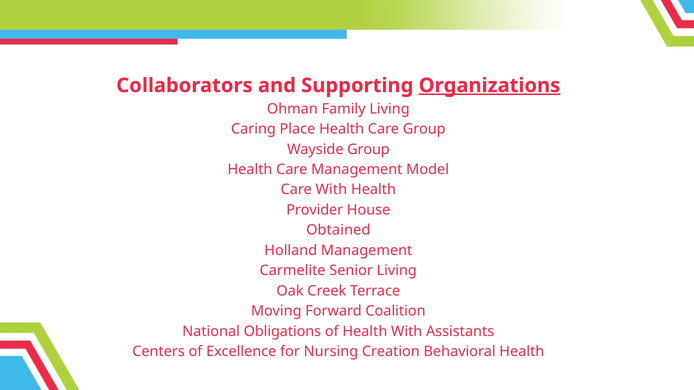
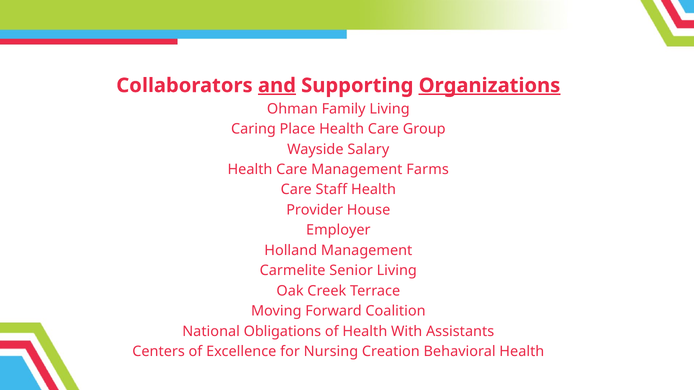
and underline: none -> present (277, 86)
Wayside Group: Group -> Salary (368, 149)
Model: Model -> Farms (428, 170)
Care With: With -> Staff (331, 190)
Obtained: Obtained -> Employer (338, 230)
